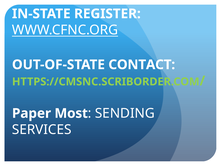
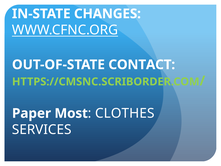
REGISTER: REGISTER -> CHANGES (107, 14)
SENDING: SENDING -> CLOTHES (125, 113)
